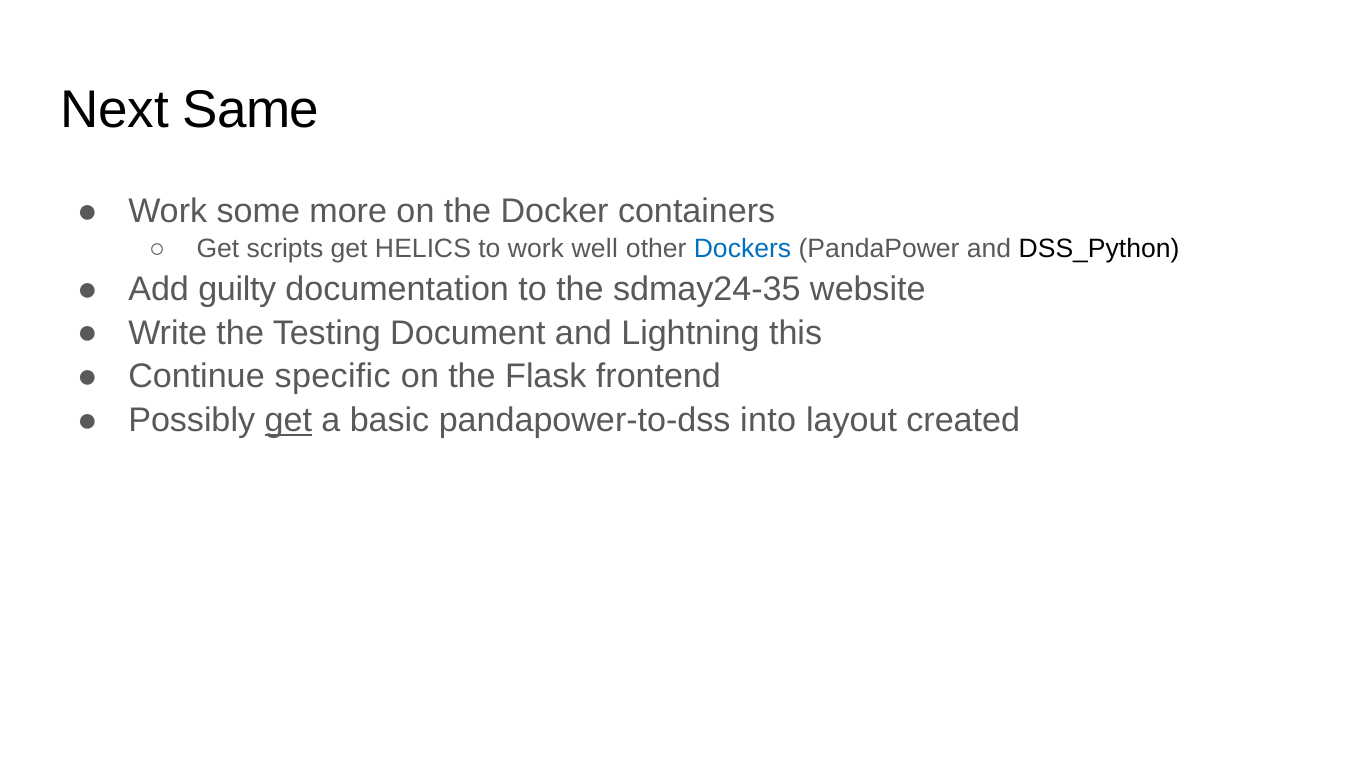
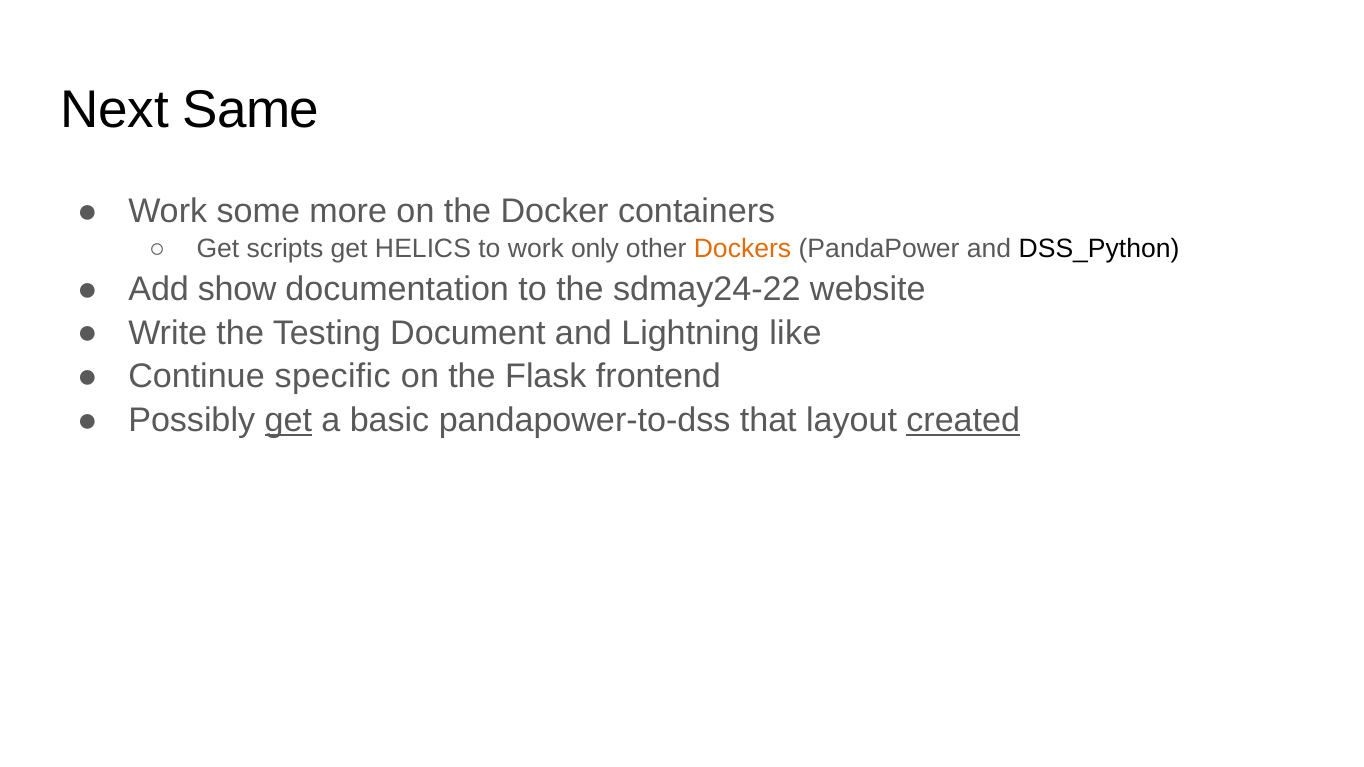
well: well -> only (595, 249)
Dockers colour: blue -> orange (742, 249)
guilty: guilty -> show (237, 289)
sdmay24-35: sdmay24-35 -> sdmay24-22 (707, 289)
this: this -> like (795, 333)
into: into -> that (768, 421)
created underline: none -> present (963, 421)
